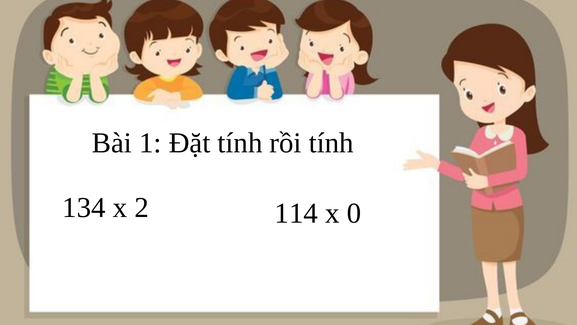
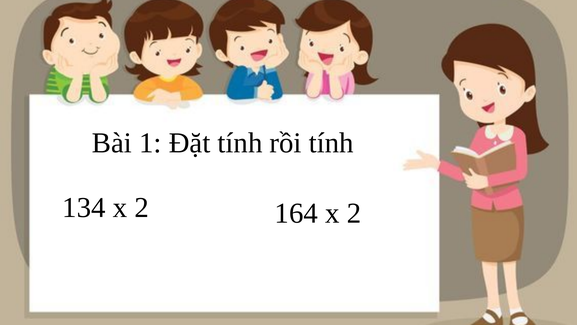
114: 114 -> 164 (296, 213)
0: 0 -> 2 (354, 213)
